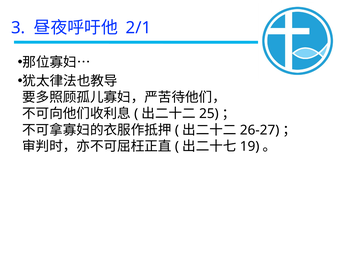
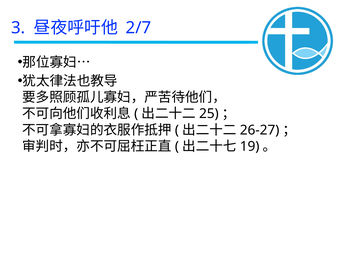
2/1: 2/1 -> 2/7 (138, 28)
